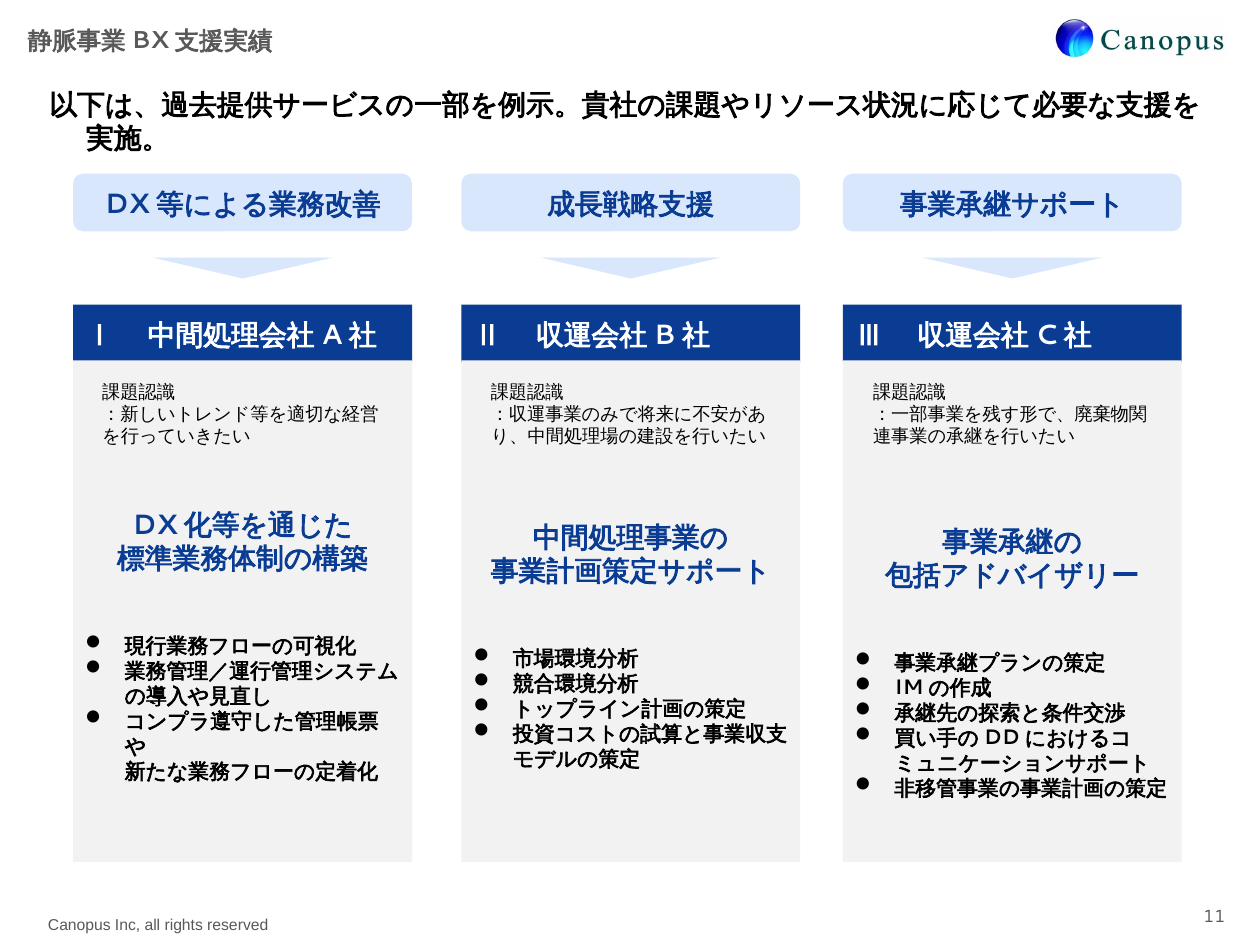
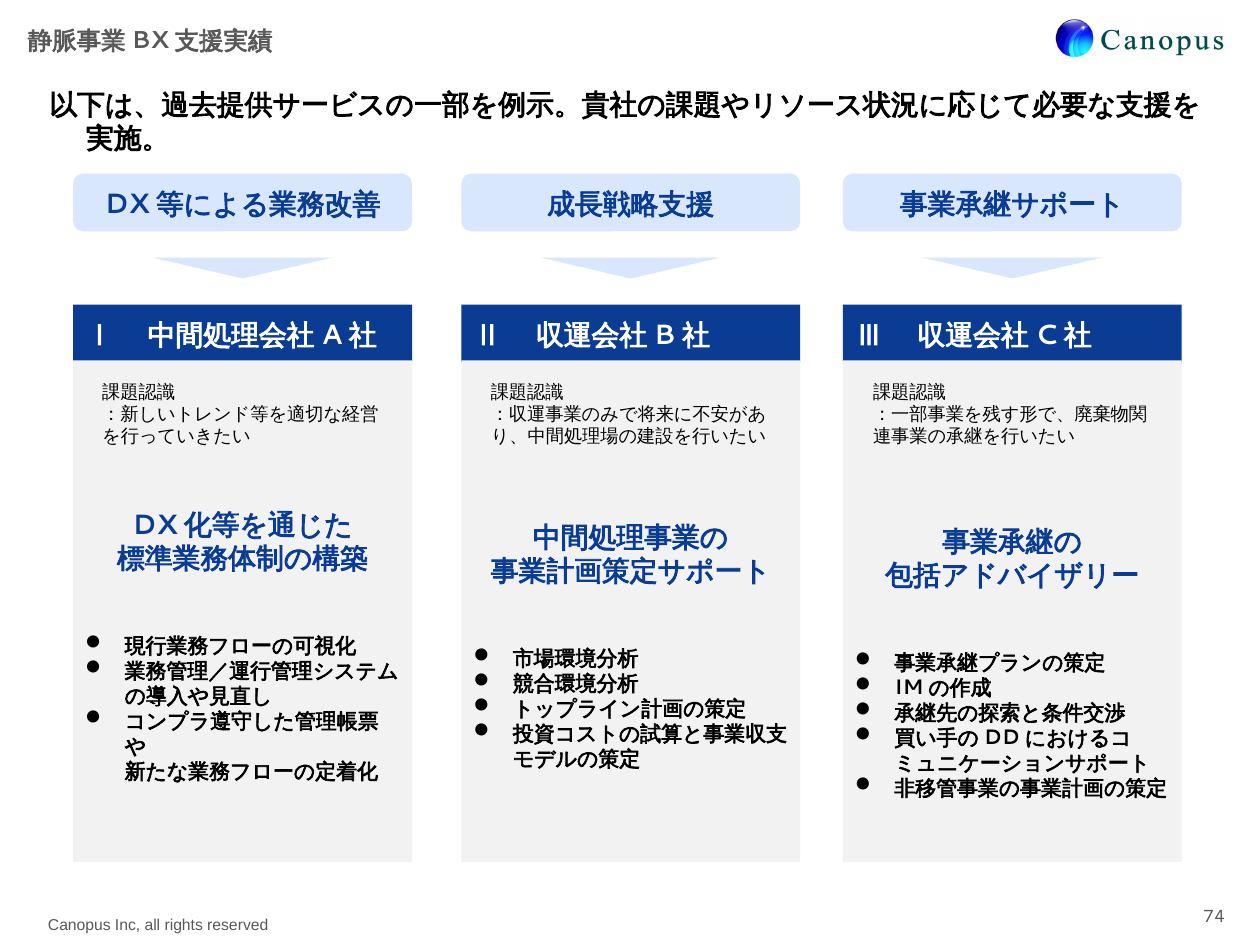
11: 11 -> 74 (1214, 916)
